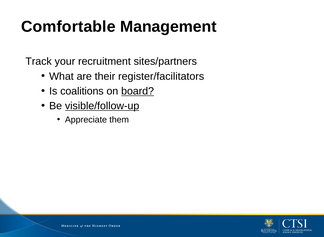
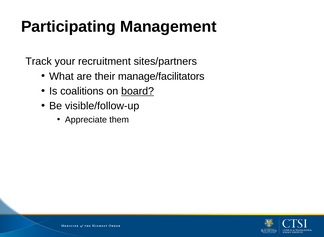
Comfortable: Comfortable -> Participating (68, 27)
register/facilitators: register/facilitators -> manage/facilitators (161, 76)
visible/follow-up underline: present -> none (102, 106)
